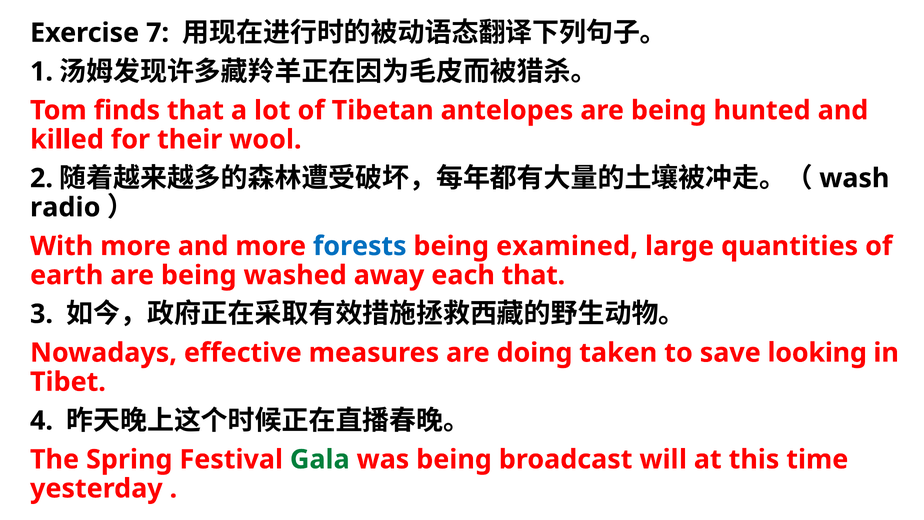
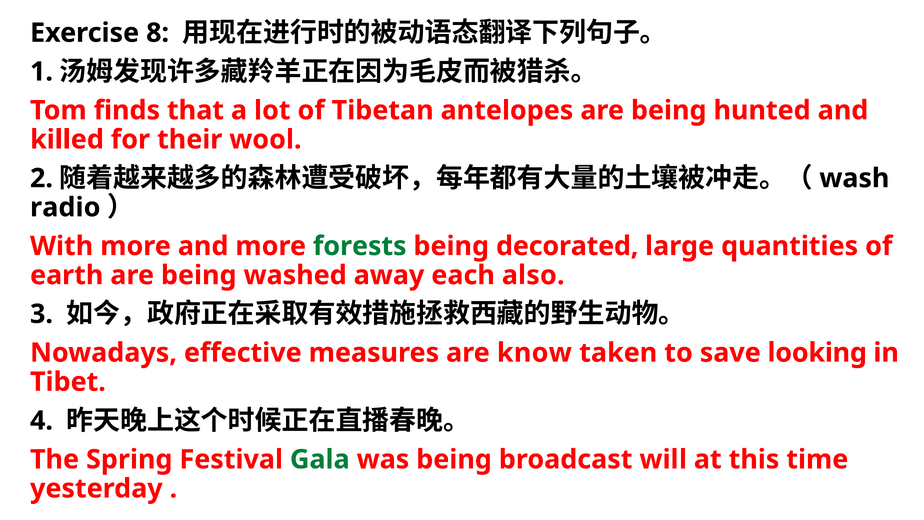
7: 7 -> 8 (158, 33)
forests colour: blue -> green (360, 246)
examined: examined -> decorated (567, 246)
each that: that -> also (533, 275)
doing: doing -> know (534, 353)
